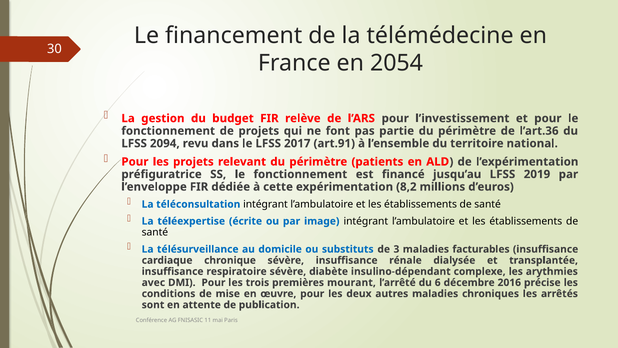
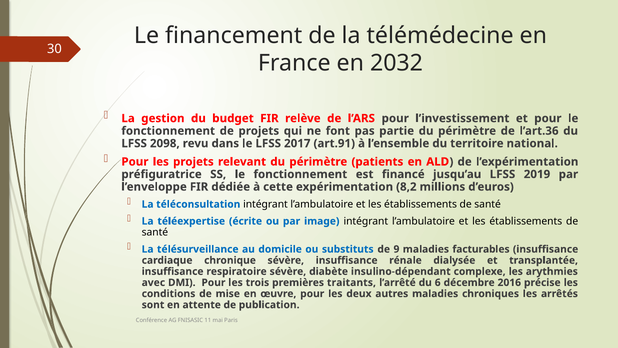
2054: 2054 -> 2032 (396, 63)
2094: 2094 -> 2098 (165, 143)
3: 3 -> 9 (396, 249)
mourant: mourant -> traitants (351, 282)
